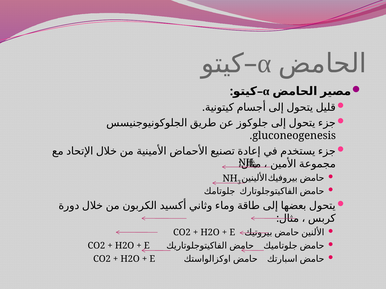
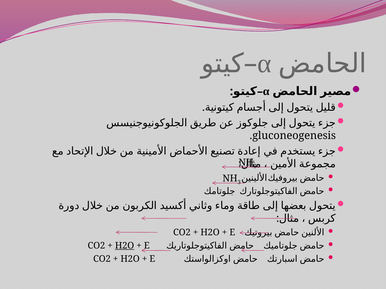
H2O underline: none -> present (125, 246)
